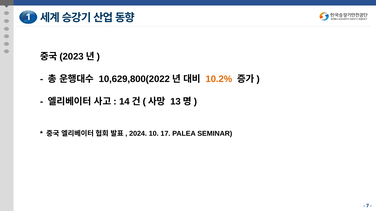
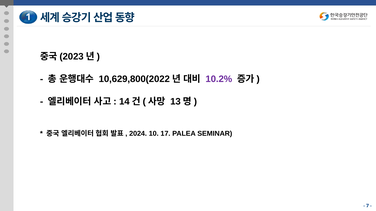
10.2% colour: orange -> purple (219, 79)
